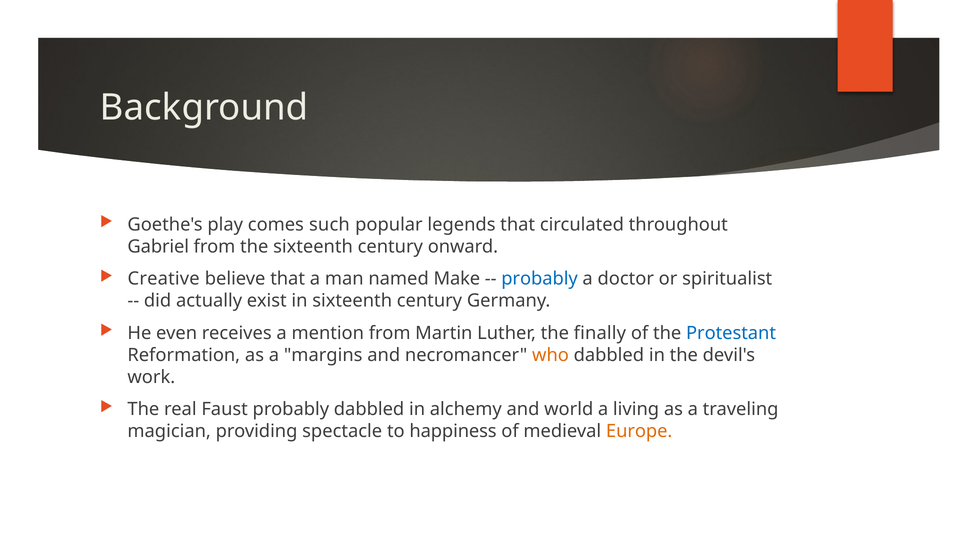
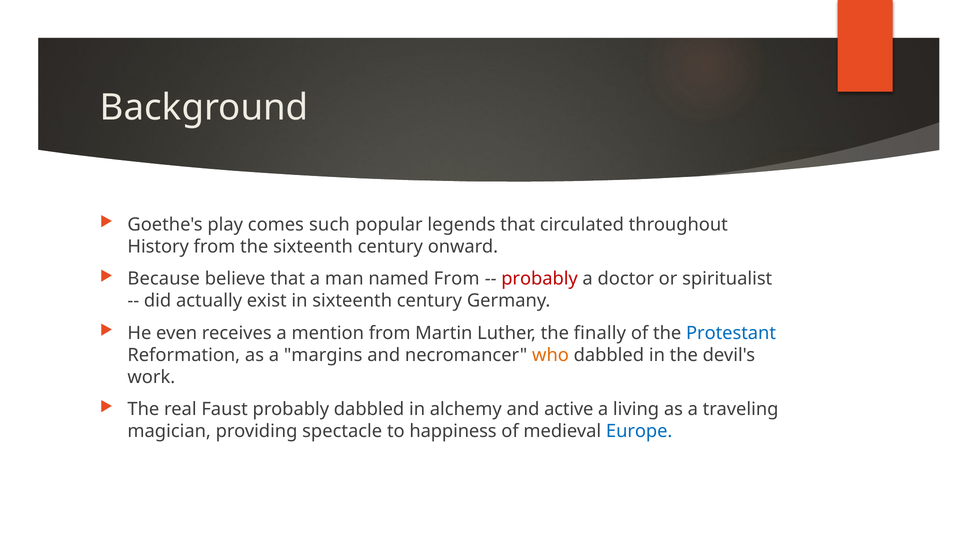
Gabriel: Gabriel -> History (158, 247)
Creative: Creative -> Because (164, 279)
named Make: Make -> From (457, 279)
probably colour: blue -> red (540, 279)
world: world -> active (569, 409)
Europe colour: orange -> blue (639, 431)
